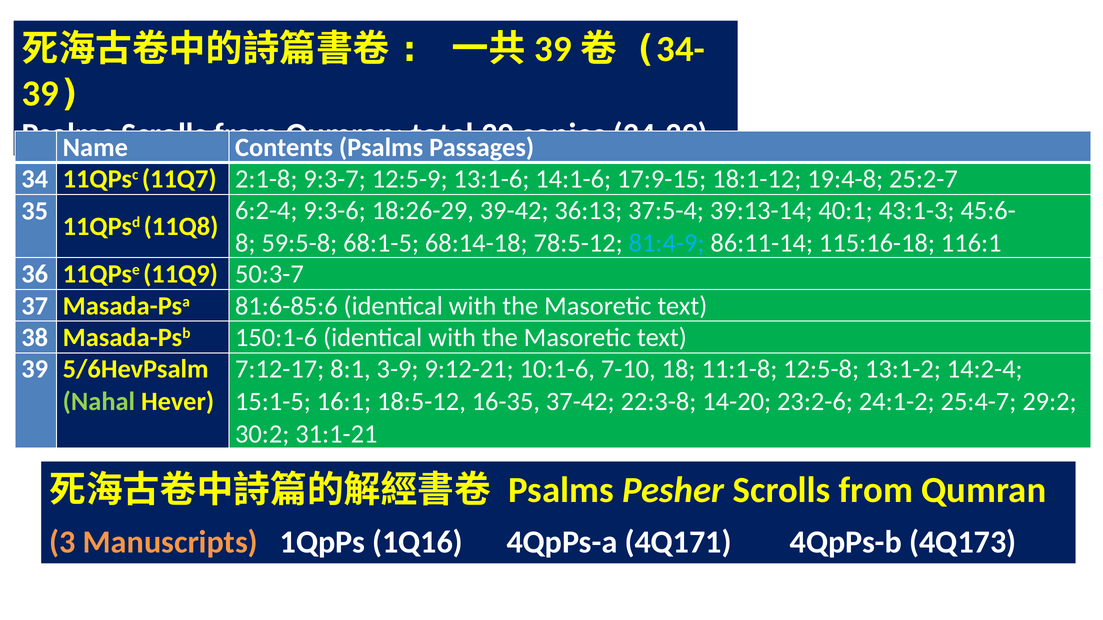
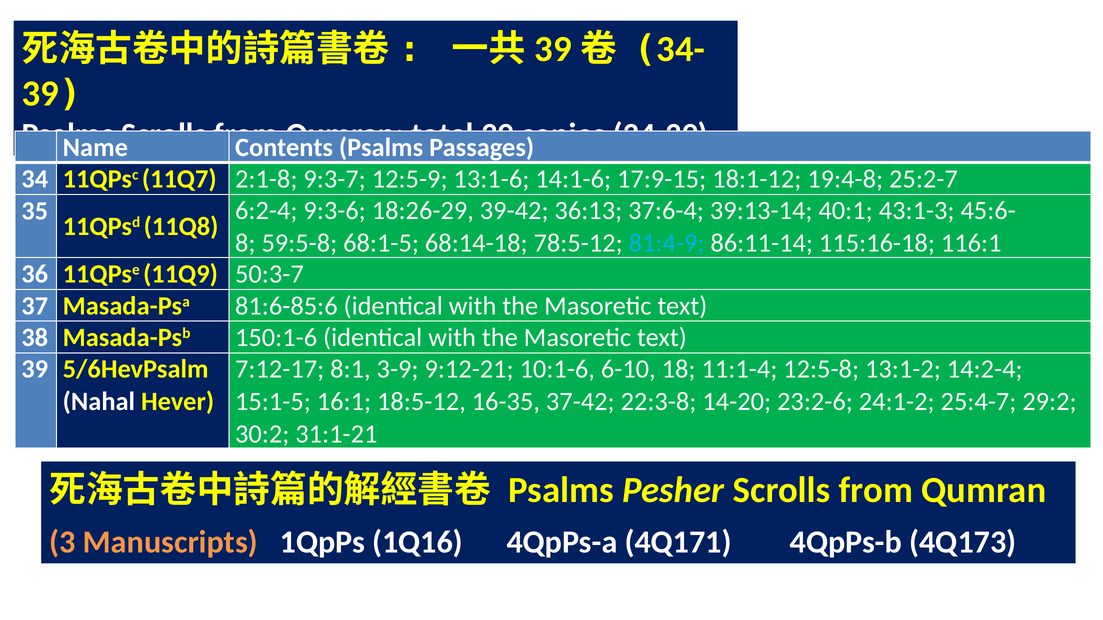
37:5-4: 37:5-4 -> 37:6-4 (666, 211)
7-10: 7-10 -> 6-10 (628, 370)
11:1-8: 11:1-8 -> 11:1-4 (739, 370)
Nahal colour: light green -> white (99, 402)
